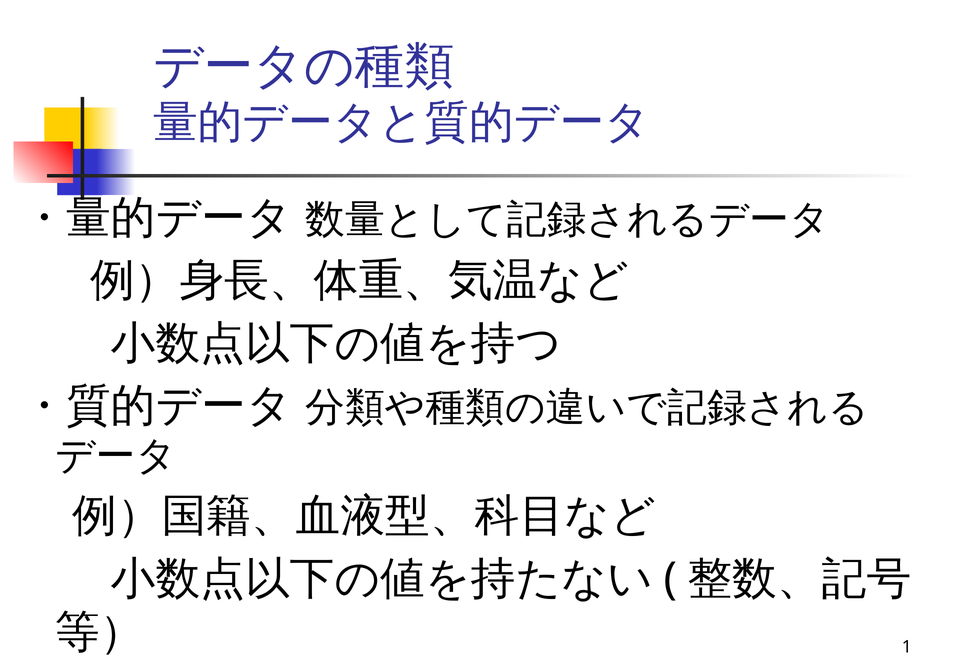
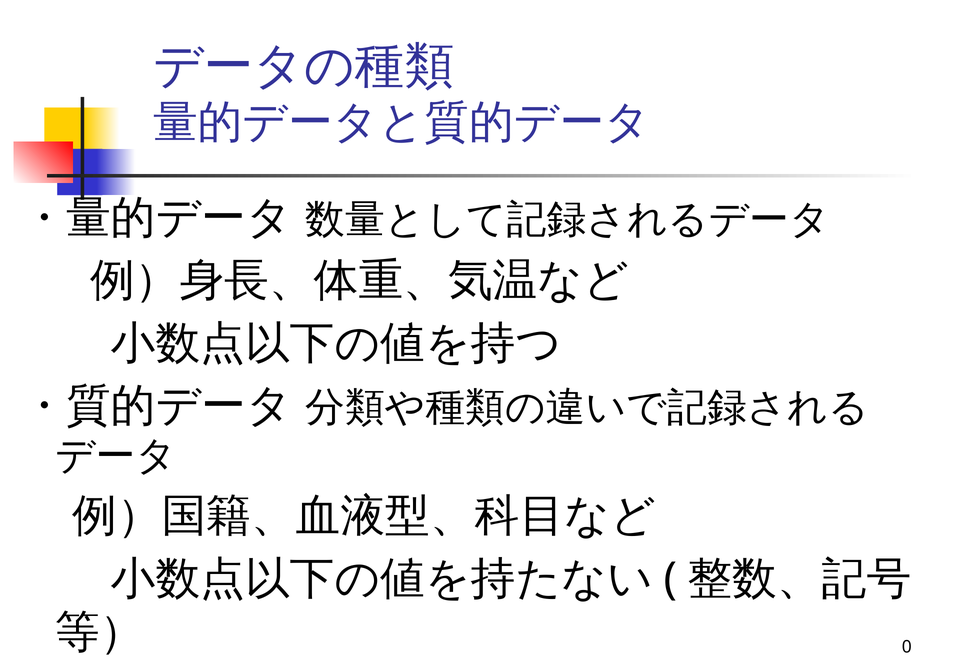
1: 1 -> 0 (907, 647)
